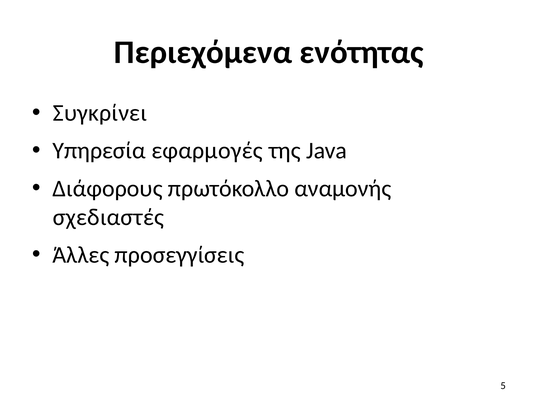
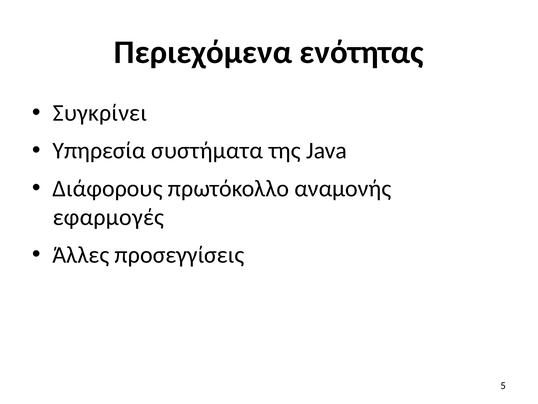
εφαρμογές: εφαρμογές -> συστήματα (207, 151)
σχεδιαστές: σχεδιαστές -> εφαρμογές (108, 217)
